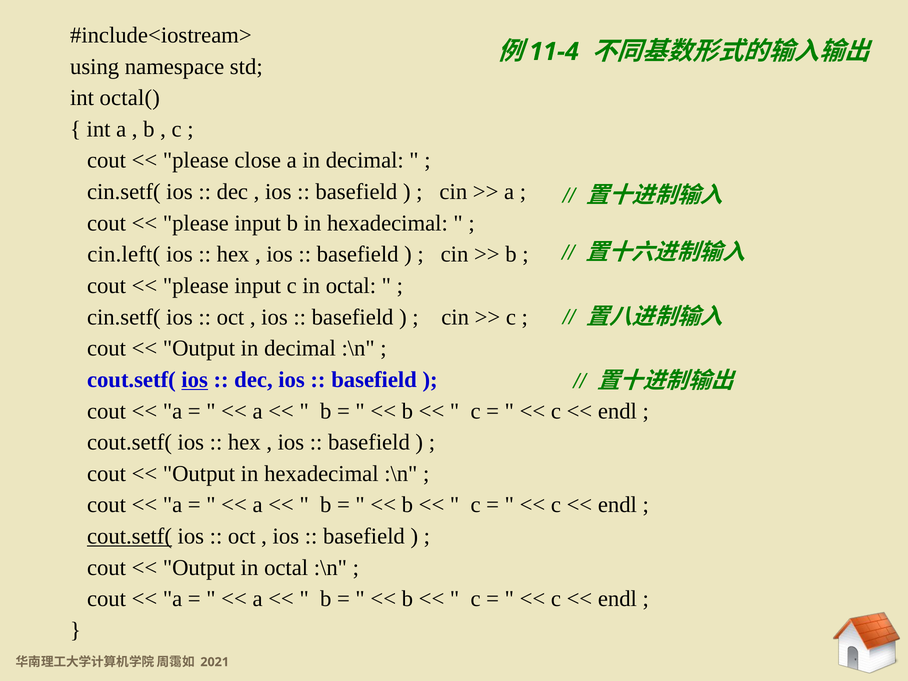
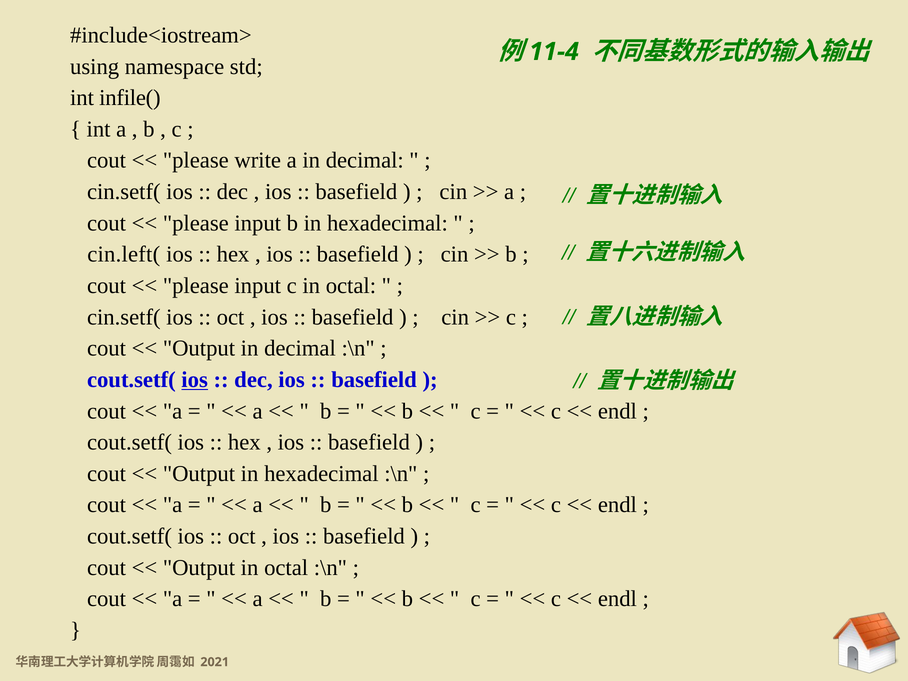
octal(: octal( -> infile( (130, 98)
close: close -> write (258, 160)
cout.setf( underline: present -> none (130, 536)
